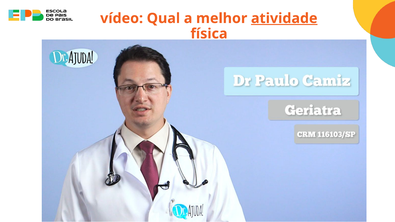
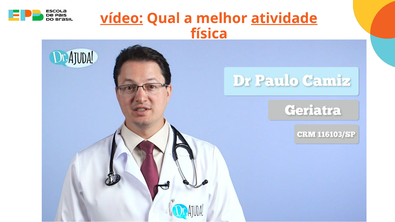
vídeo underline: none -> present (122, 18)
